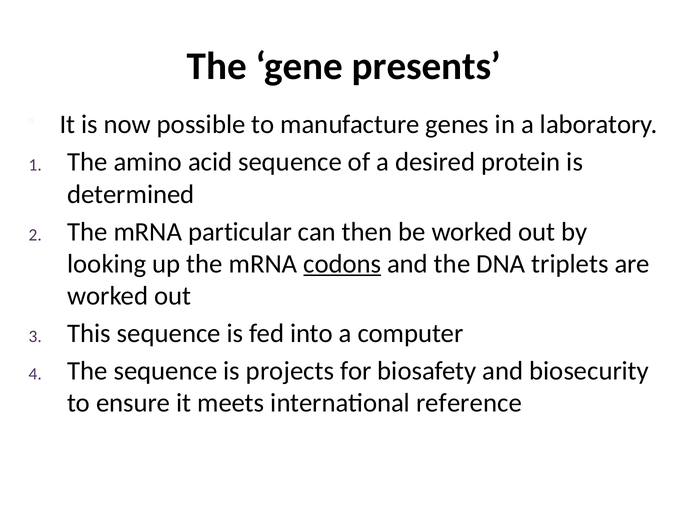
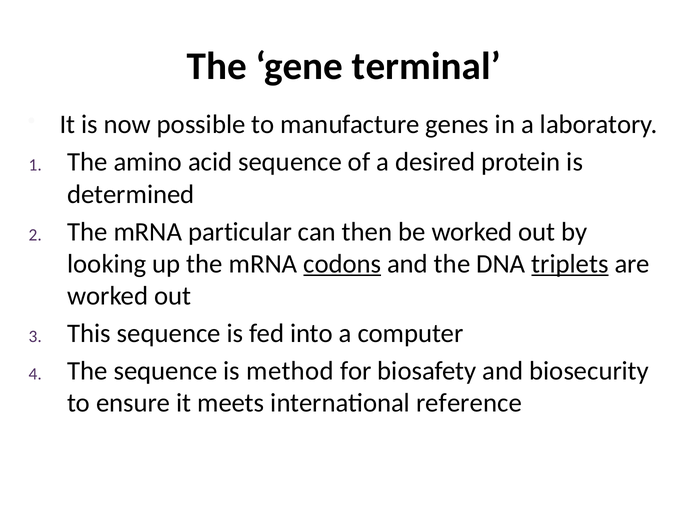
presents: presents -> terminal (426, 66)
triplets underline: none -> present (570, 264)
projects: projects -> method (290, 371)
